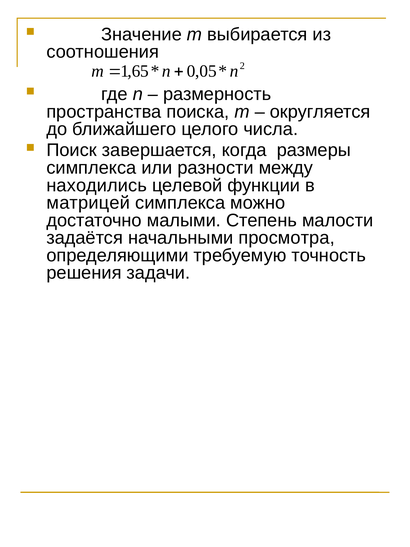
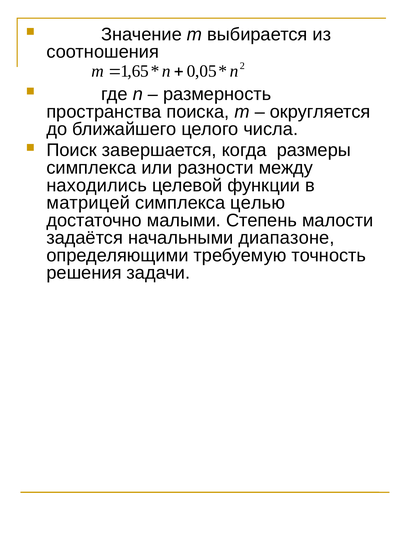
можно: можно -> целью (258, 203)
просмотра: просмотра -> диапазоне (287, 238)
